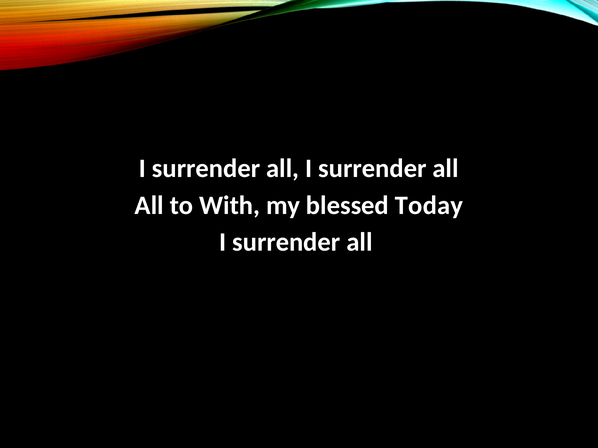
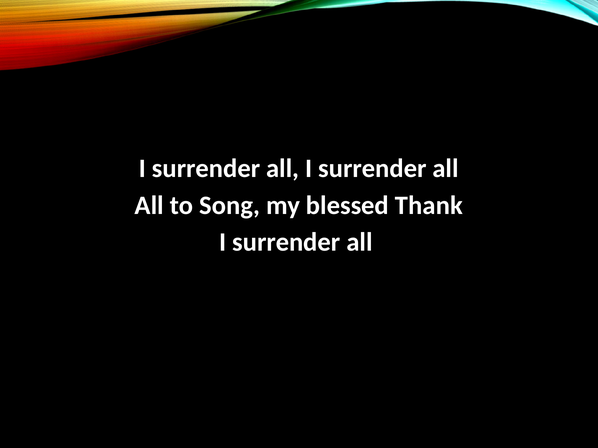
With: With -> Song (230, 205)
Today: Today -> Thank (429, 205)
